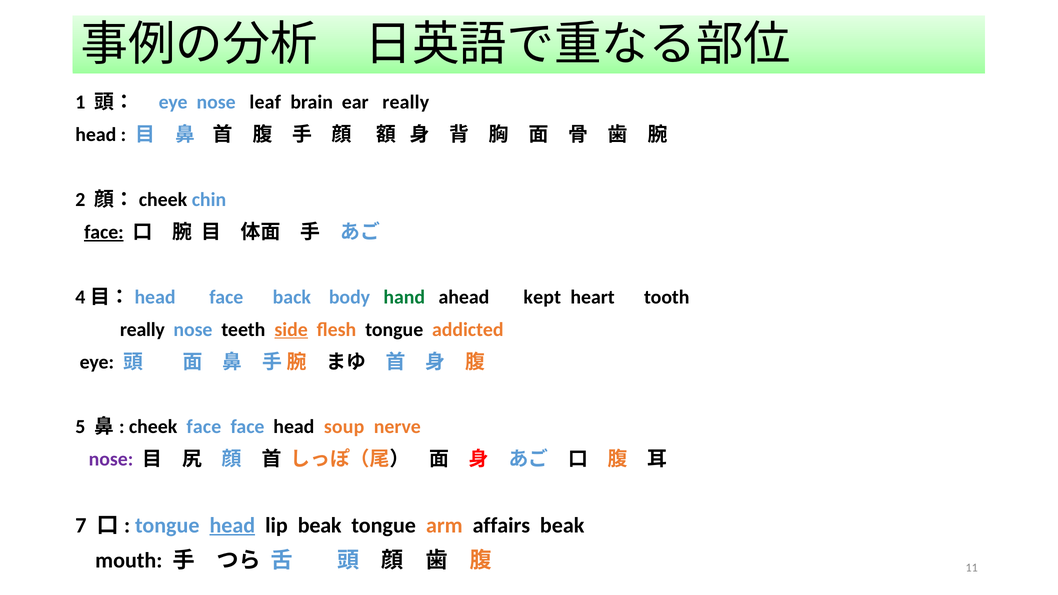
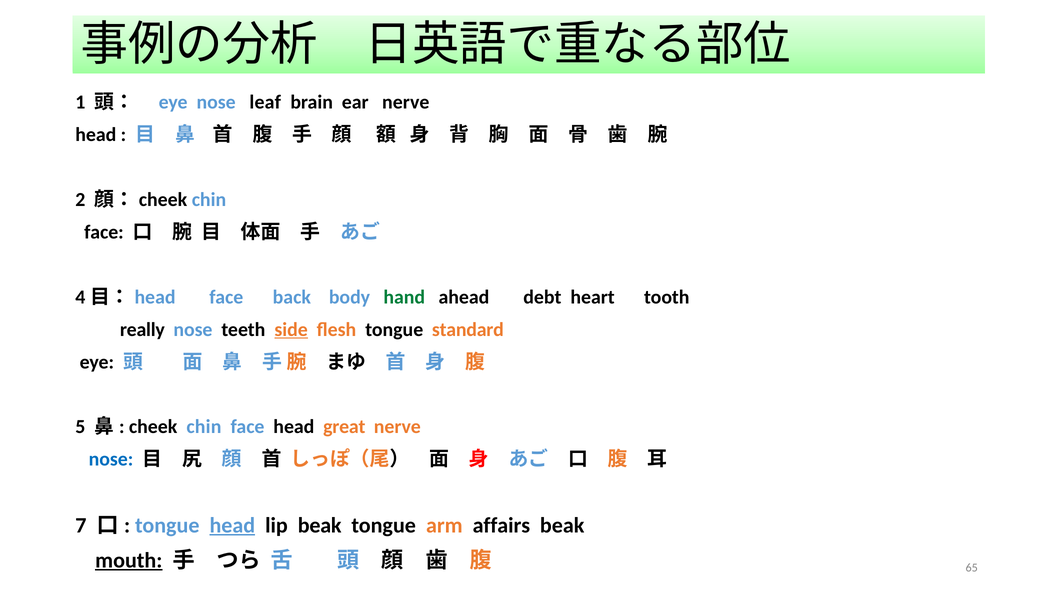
ear really: really -> nerve (406, 102)
face underline: present -> none (104, 232)
kept: kept -> debt (542, 297)
addicted: addicted -> standard (468, 330)
cheek face: face -> chin (204, 427)
soup: soup -> great (344, 427)
nose colour: purple -> blue (111, 459)
mouth underline: none -> present (129, 560)
11: 11 -> 65 (972, 568)
